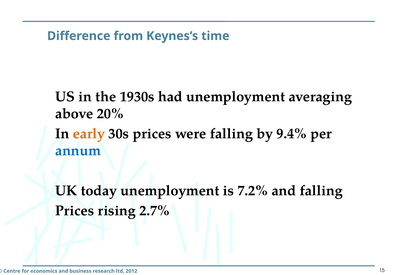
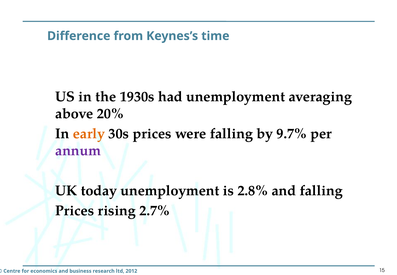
9.4%: 9.4% -> 9.7% (292, 134)
annum colour: blue -> purple (78, 151)
7.2%: 7.2% -> 2.8% (253, 191)
